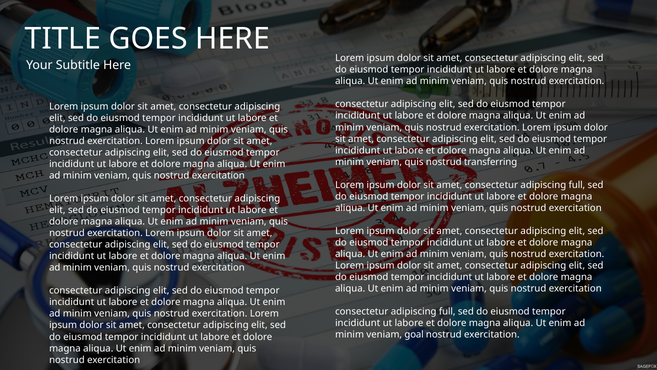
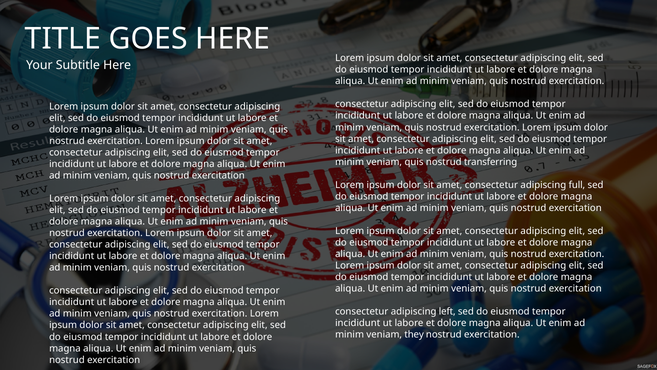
full: full -> left (447, 311)
goal: goal -> they (414, 334)
